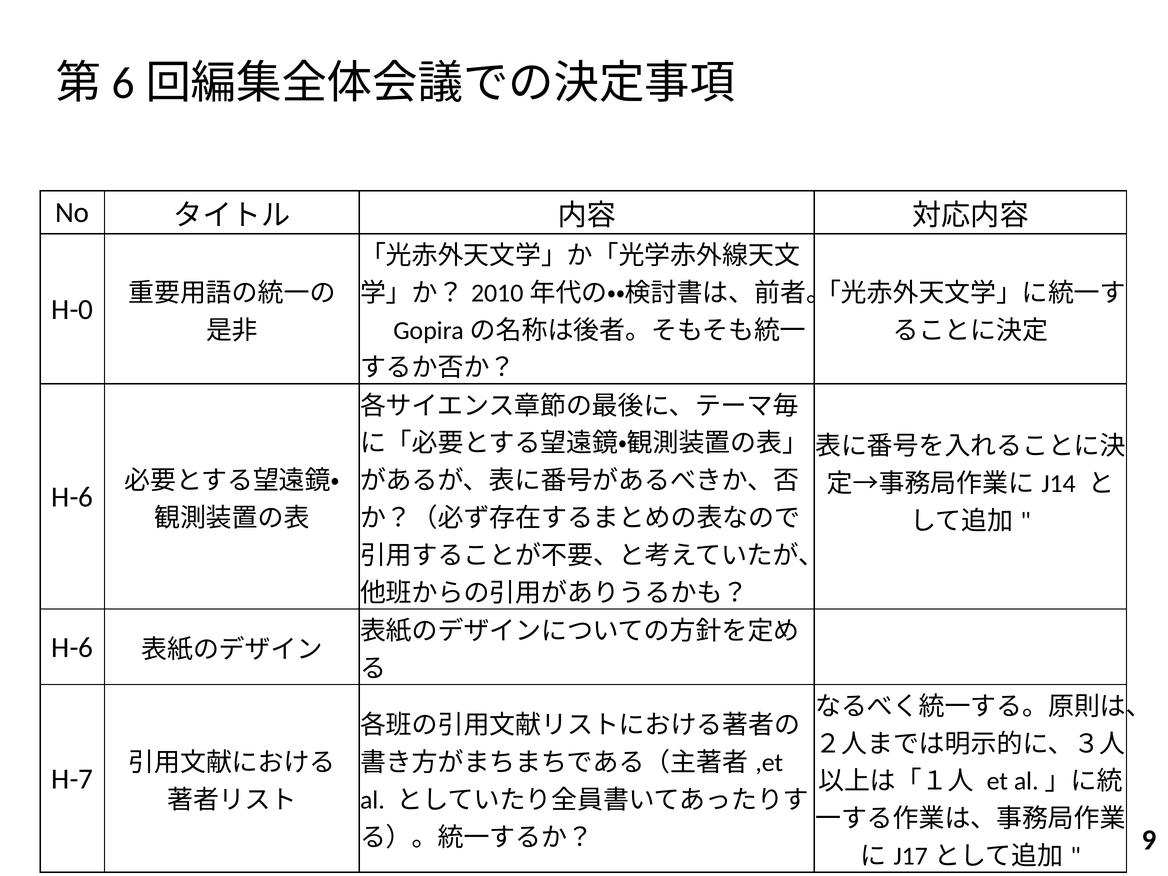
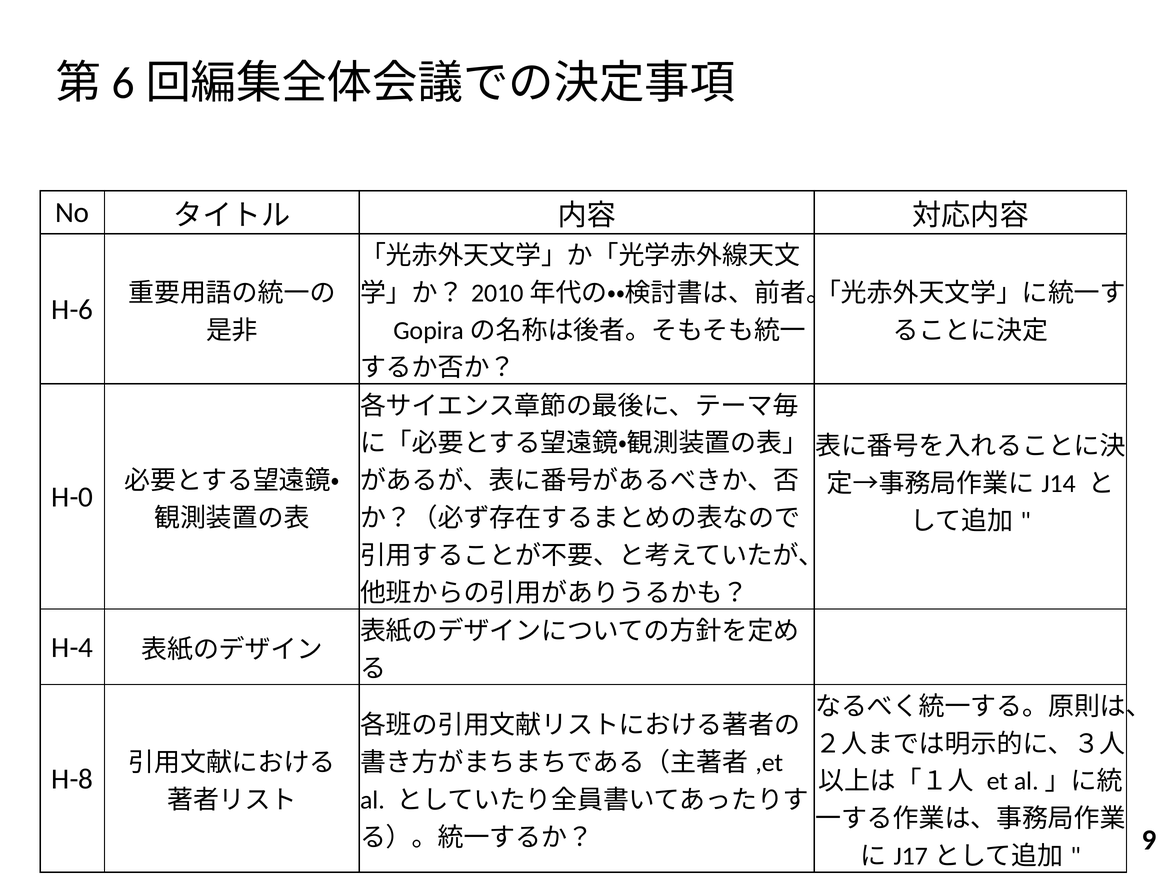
H-0: H-0 -> H-6 (72, 309)
H-6: H-6 -> H-0 (72, 497)
H-6: H-6 -> H-4 (72, 647)
H-7: H-7 -> H-8 (72, 779)
